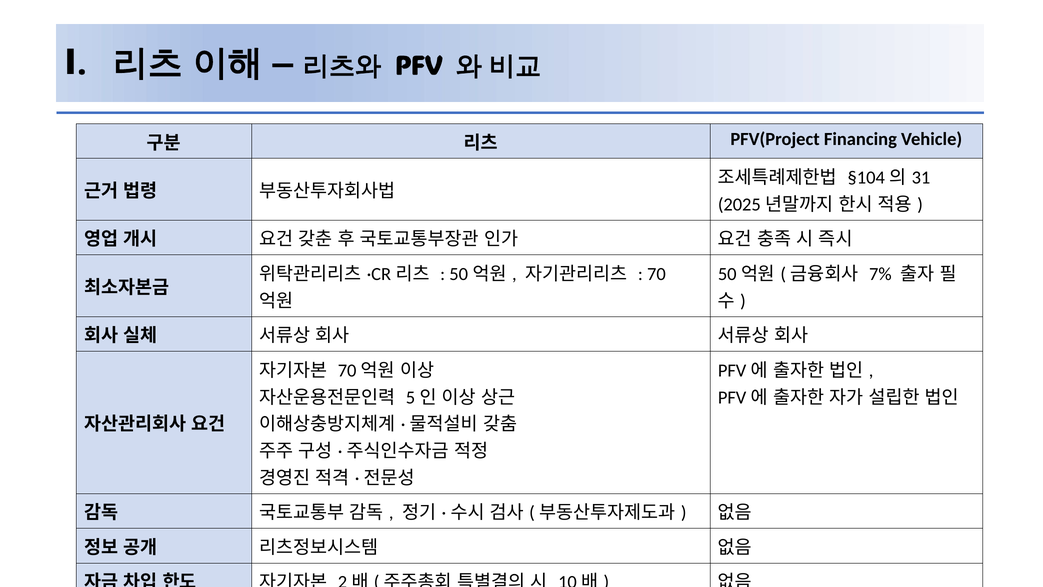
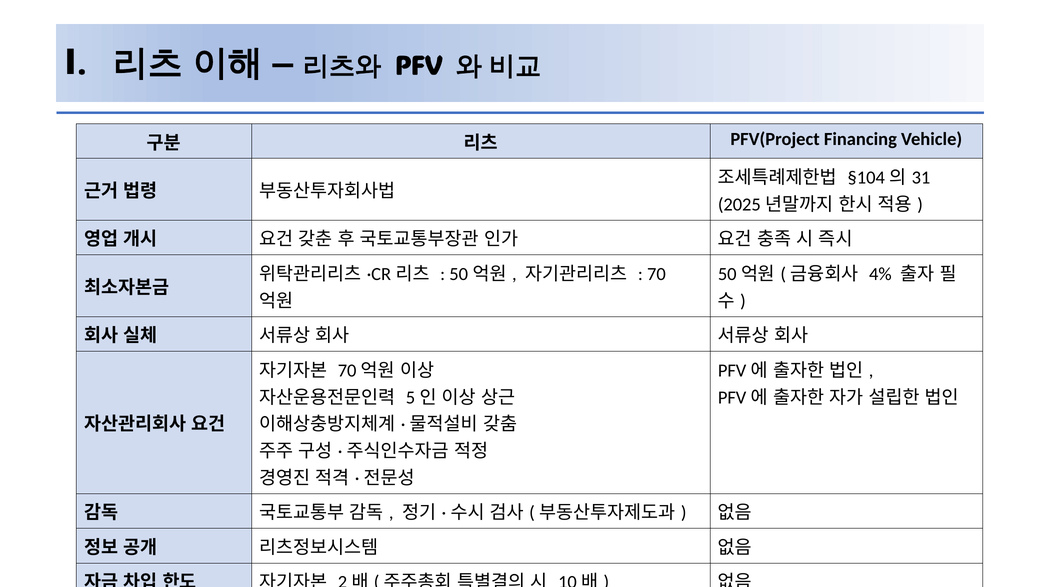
7%: 7% -> 4% (880, 274)
